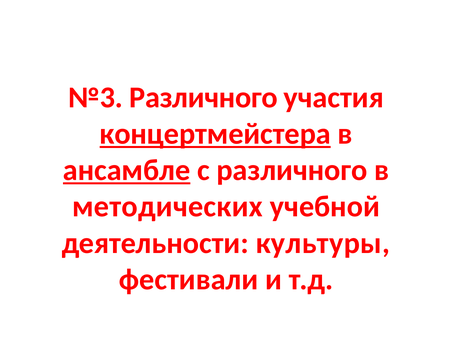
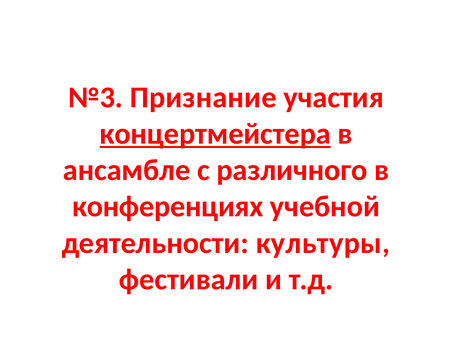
№3 Различного: Различного -> Признание (203, 97)
ансамбле underline: present -> none (127, 170)
методических: методических -> конференциях (168, 206)
